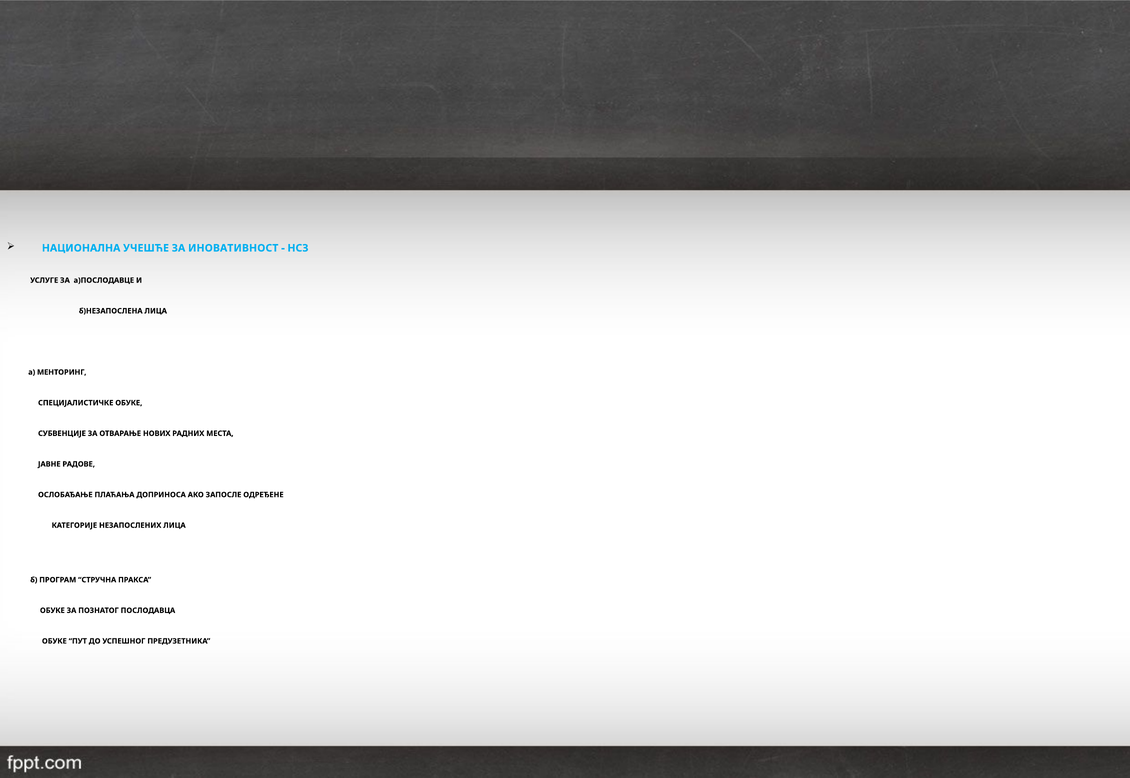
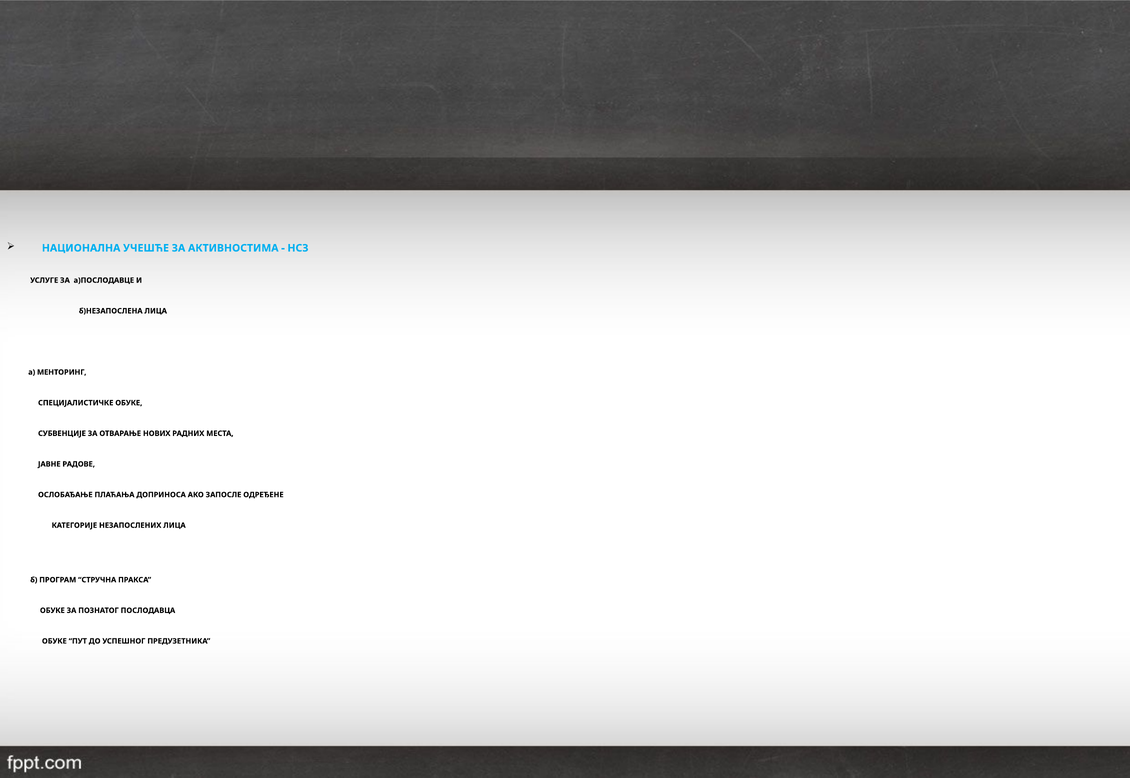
ИНОВАТИВНОСТ: ИНОВАТИВНОСТ -> АКТИВНОСТИМА (233, 248)
